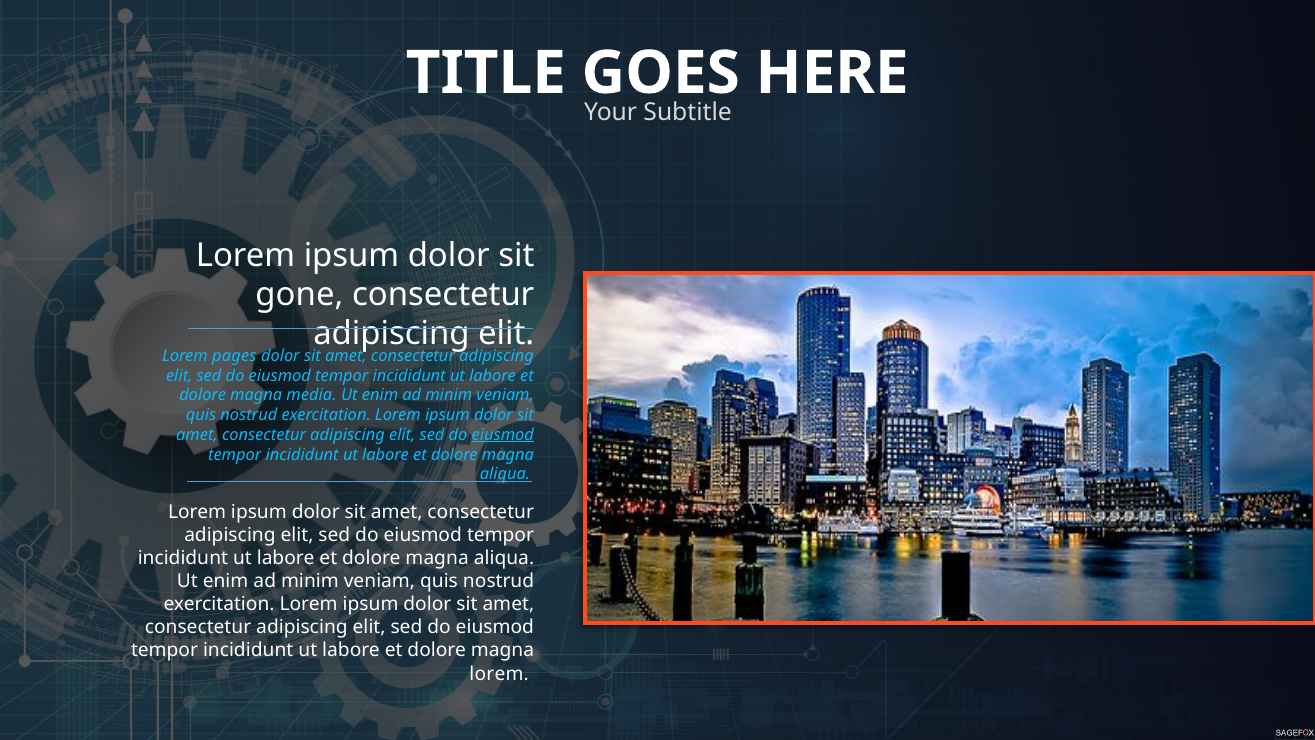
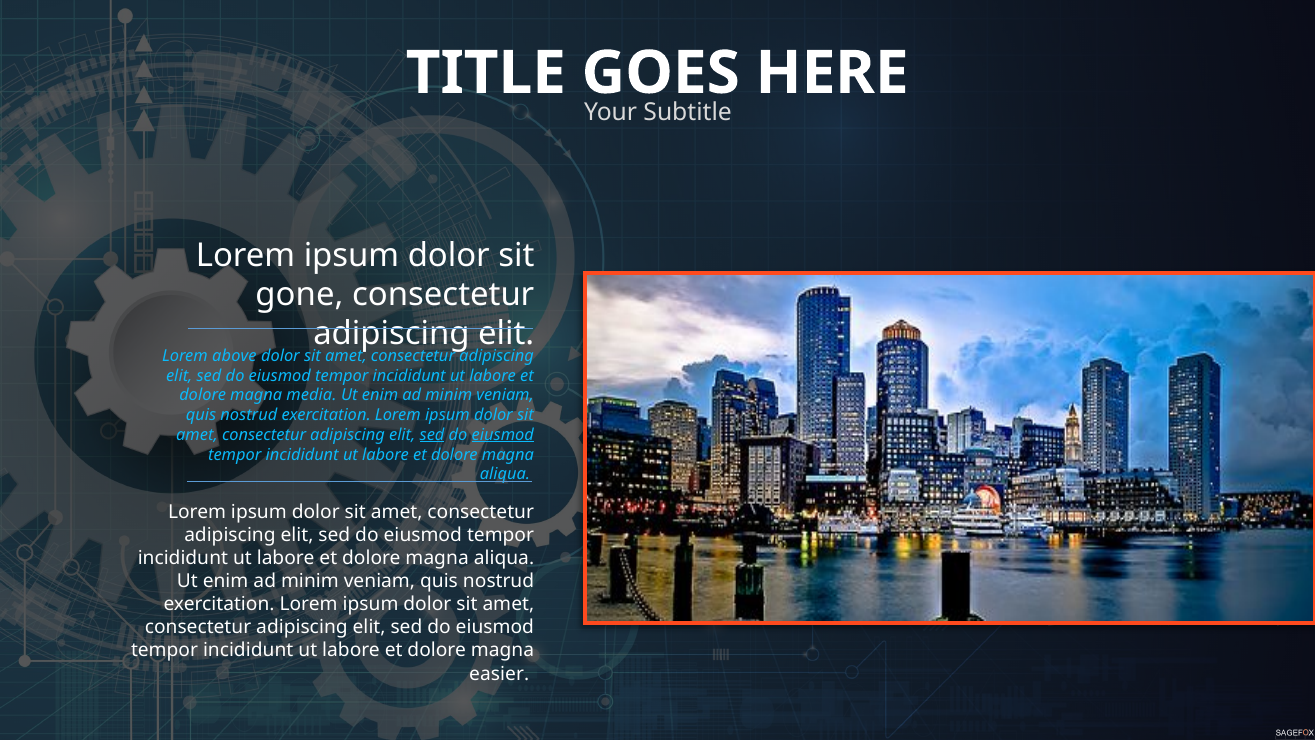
pages: pages -> above (234, 356)
sed underline: none -> present (432, 435)
lorem: lorem -> easier (499, 673)
